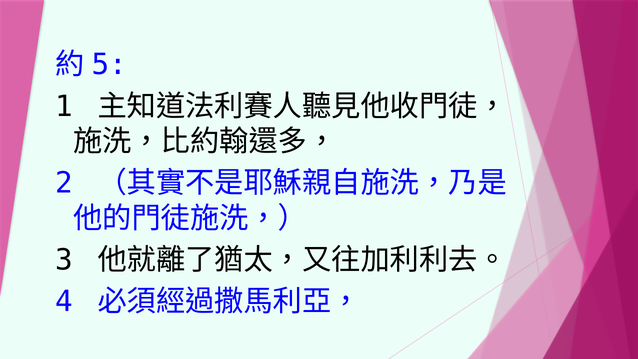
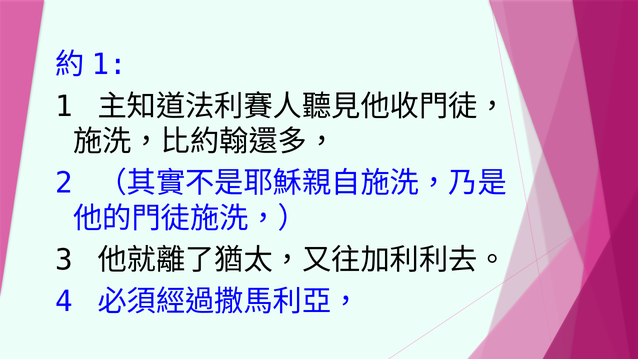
5: 5 -> 1 (109, 65)
